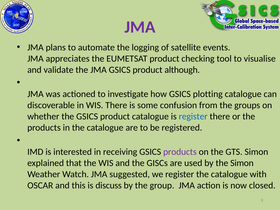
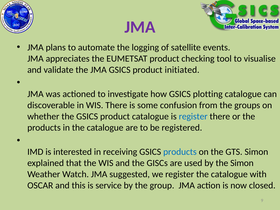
although: although -> initiated (182, 70)
products colour: purple -> blue (180, 152)
discuss: discuss -> service (109, 185)
